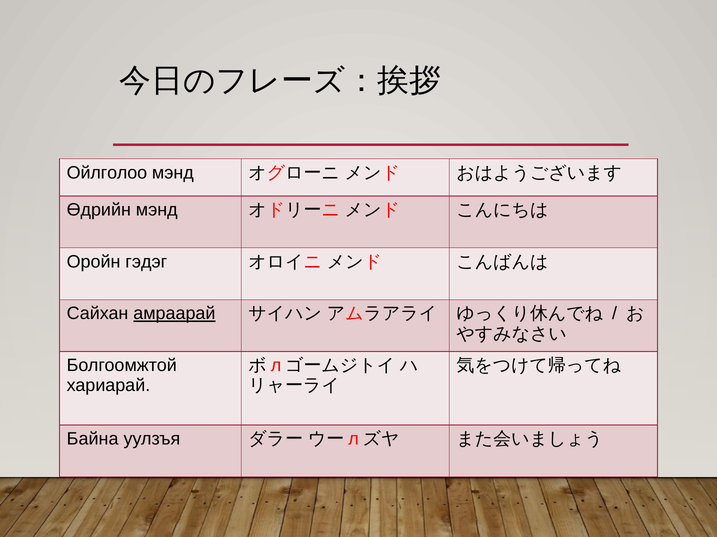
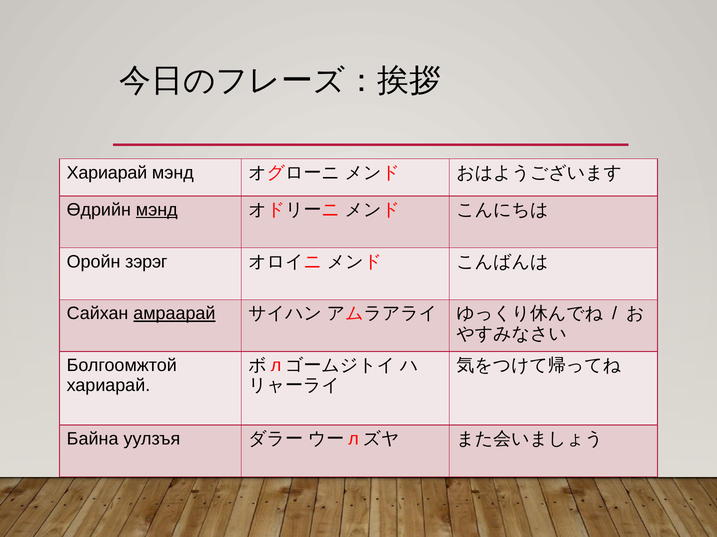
Ойлголоо: Ойлголоо -> Хариарай (107, 173)
мэнд underline: none -> present (157, 210)
гэдэг: гэдэг -> зэрэг (146, 262)
